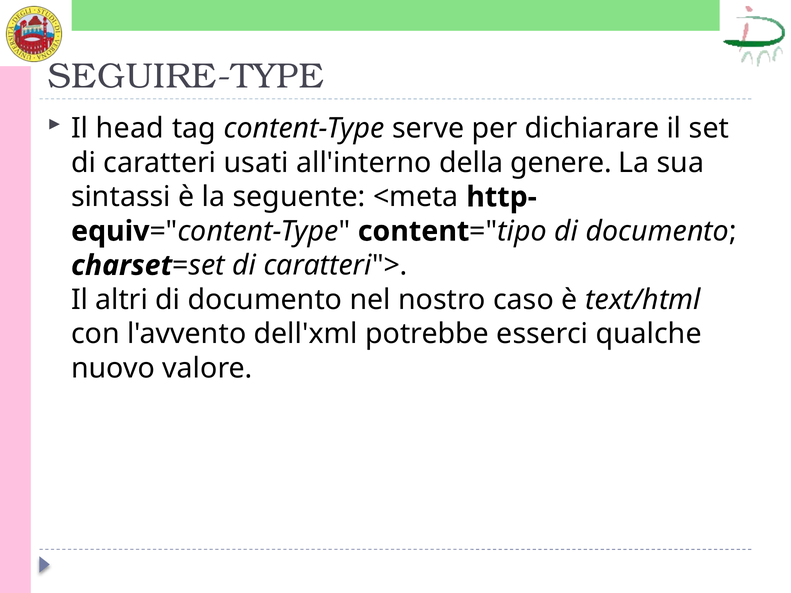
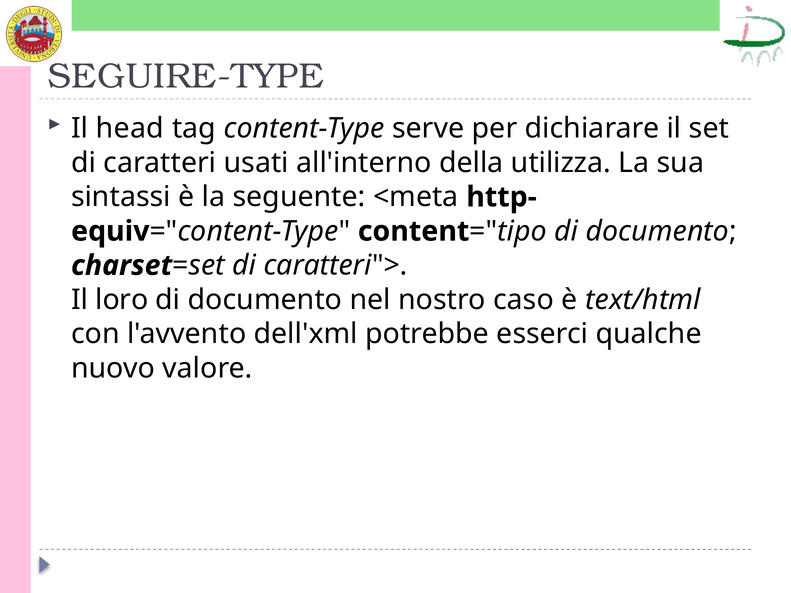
genere: genere -> utilizza (561, 163)
altri: altri -> loro (122, 300)
